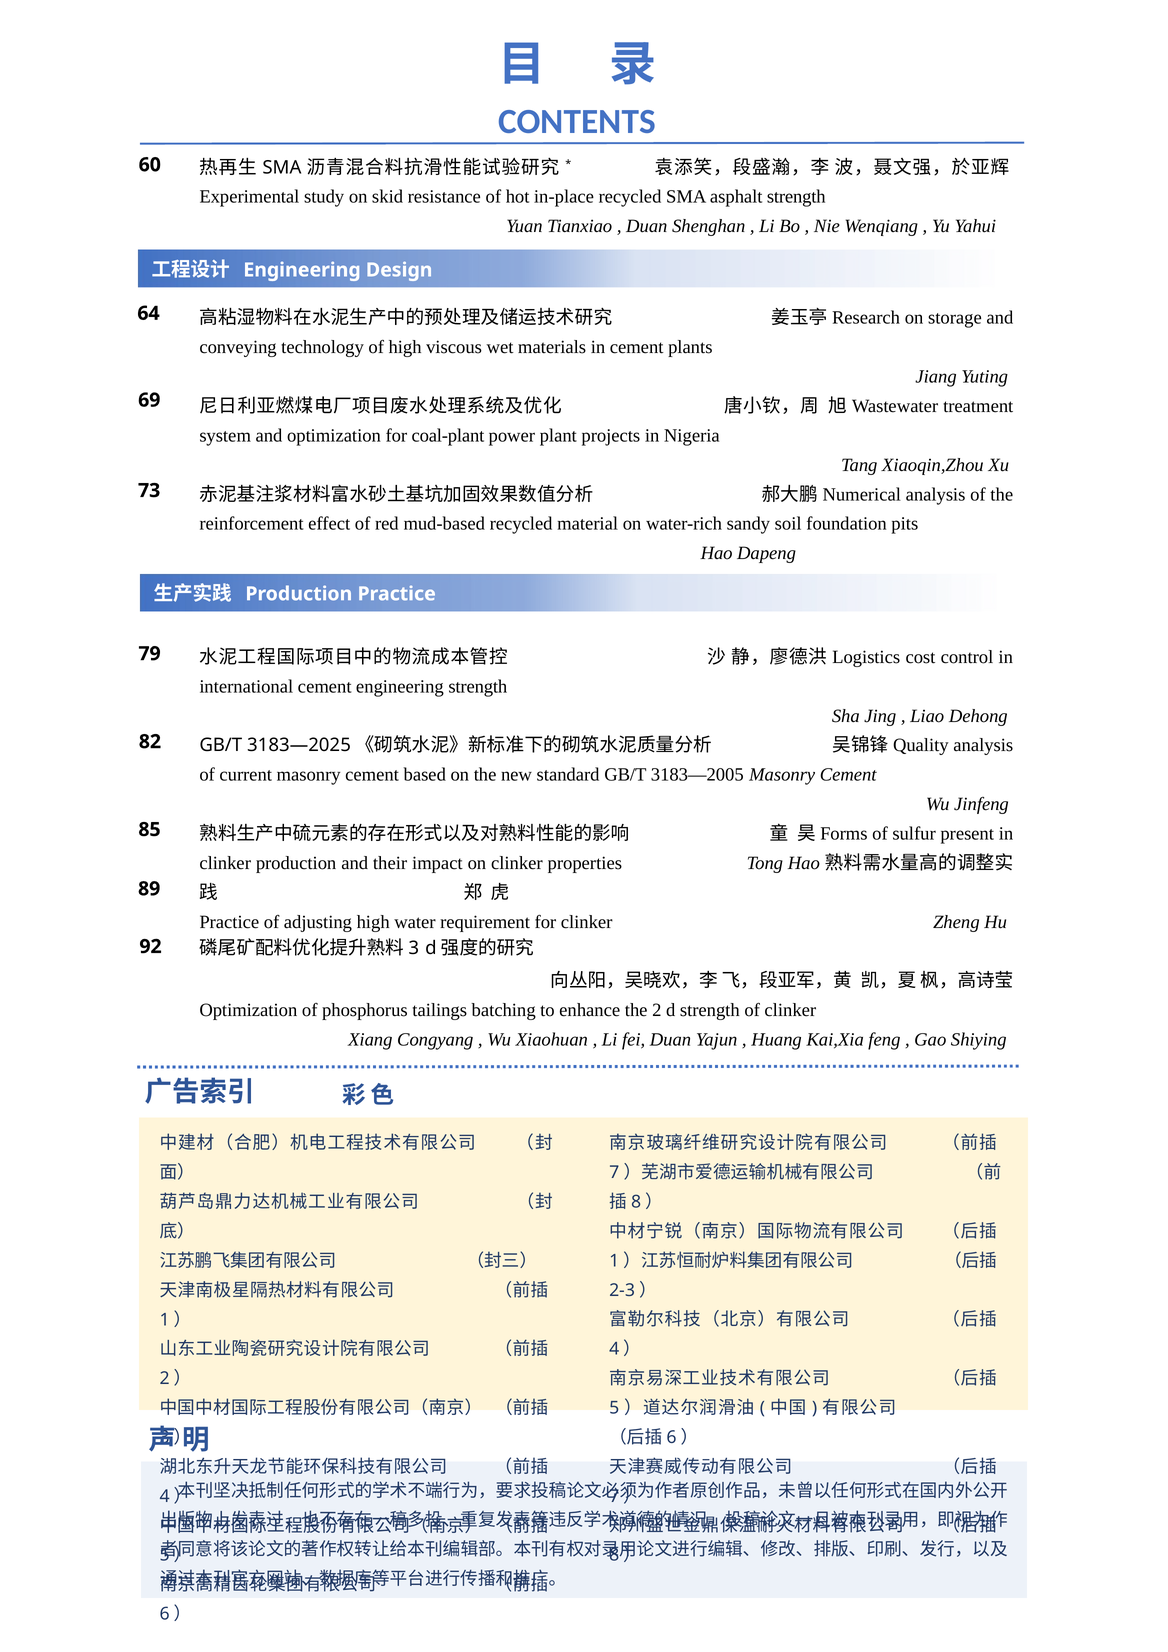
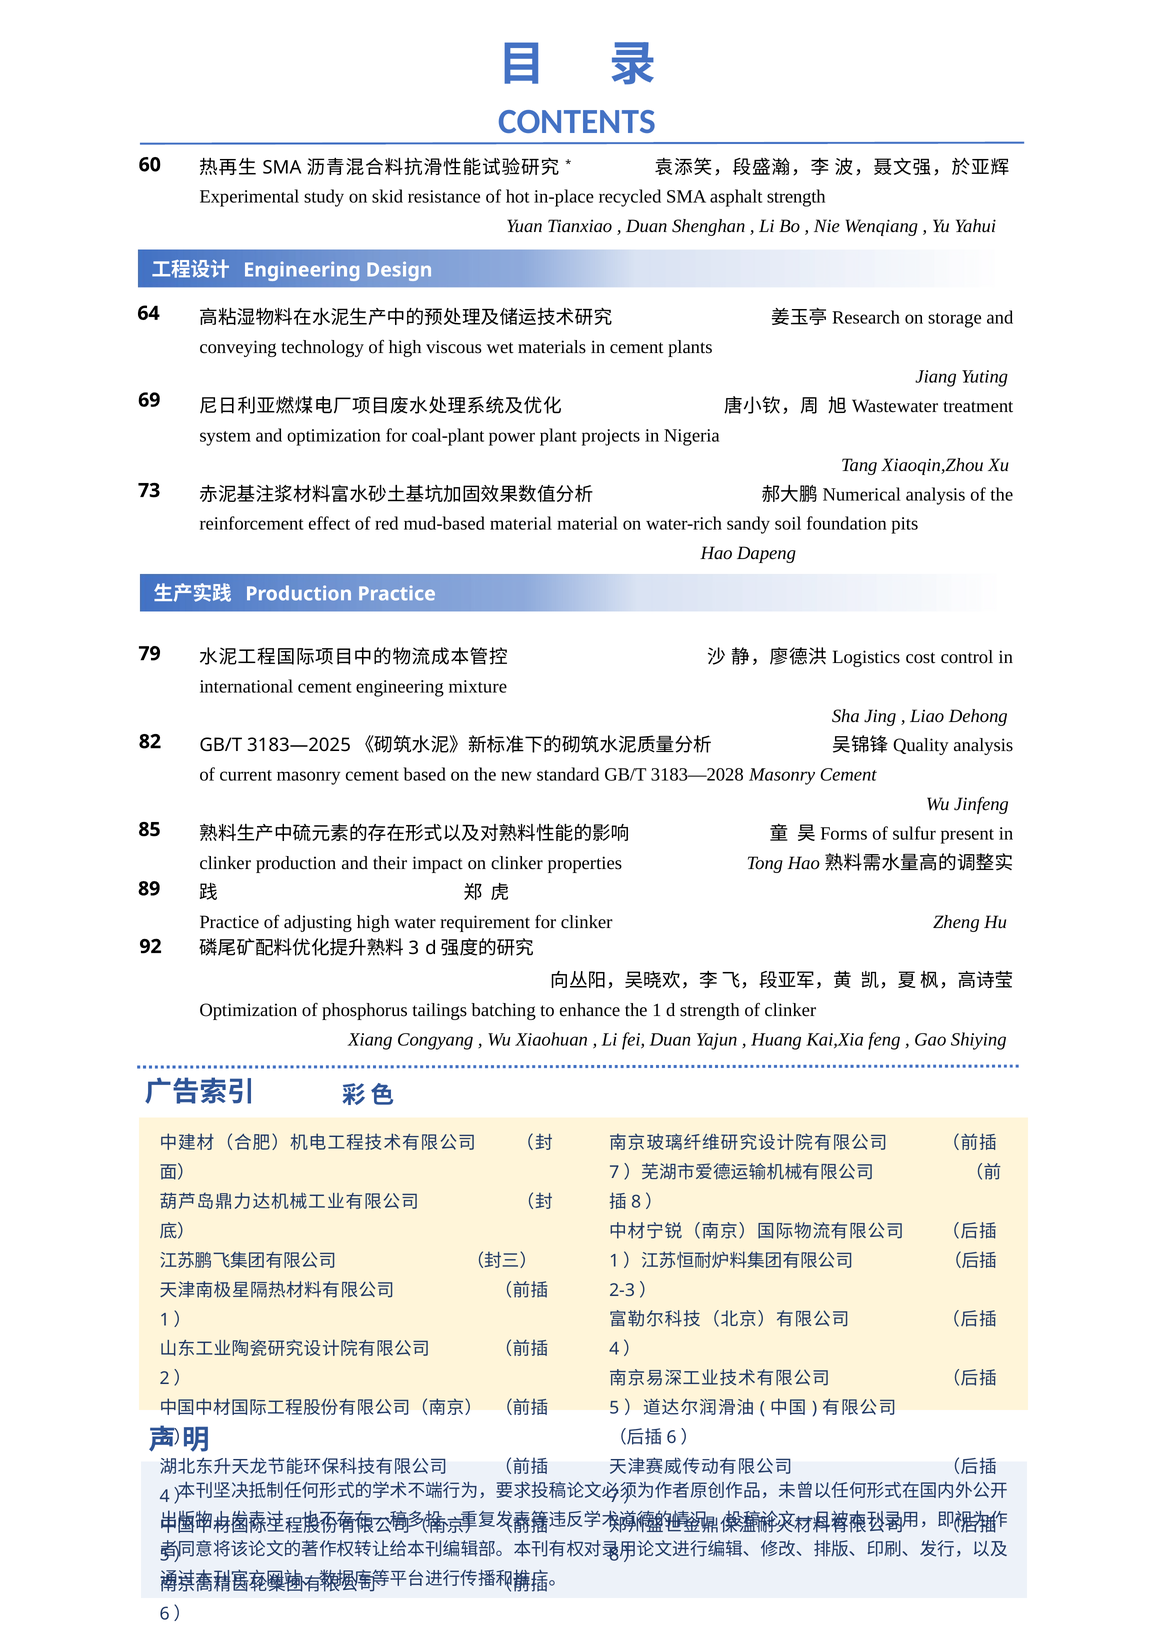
mud-based recycled: recycled -> material (521, 524)
engineering strength: strength -> mixture (478, 686)
3183—2005: 3183—2005 -> 3183—2028 (697, 775)
2: 2 -> 1 (657, 1010)
